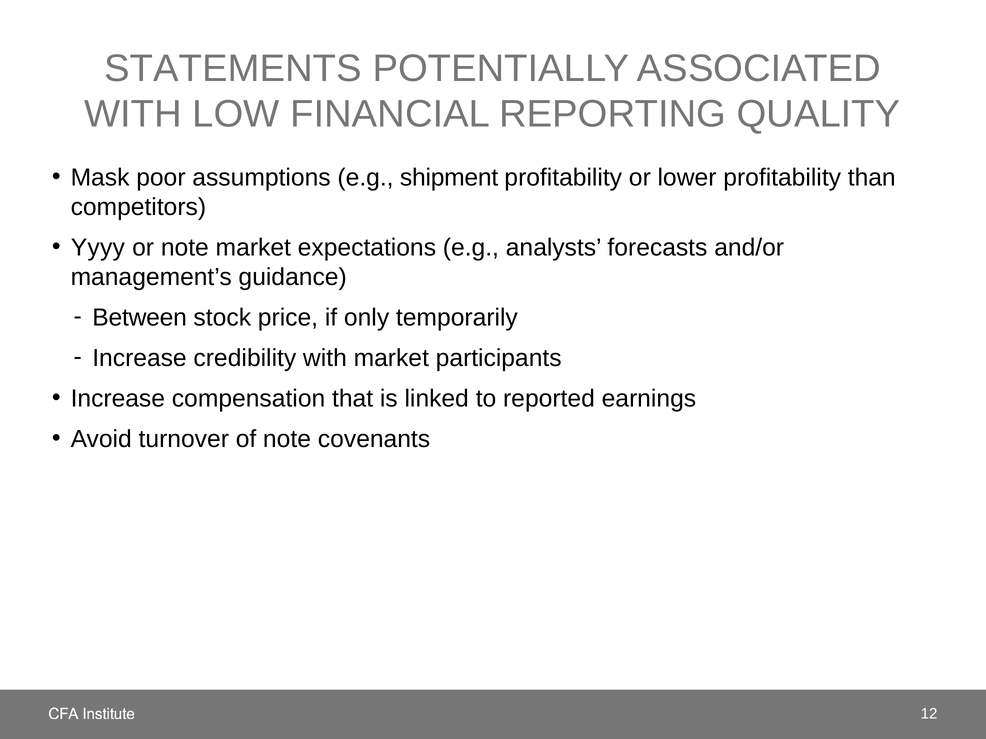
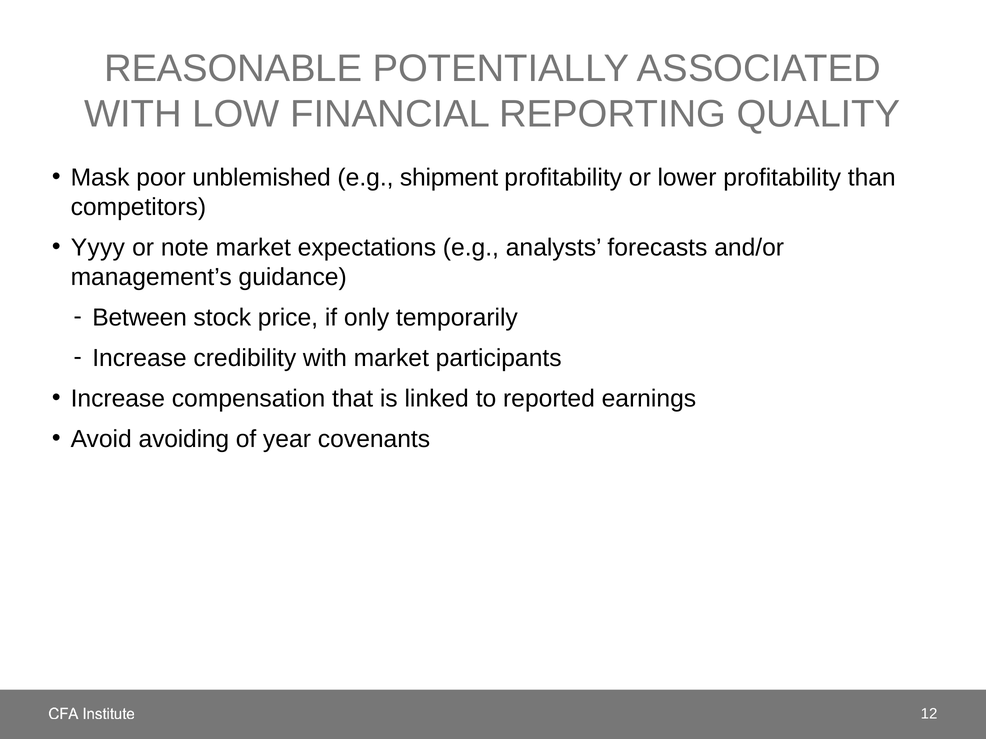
STATEMENTS: STATEMENTS -> REASONABLE (233, 68)
assumptions: assumptions -> unblemished (262, 178)
turnover: turnover -> avoiding (184, 439)
of note: note -> year (287, 439)
